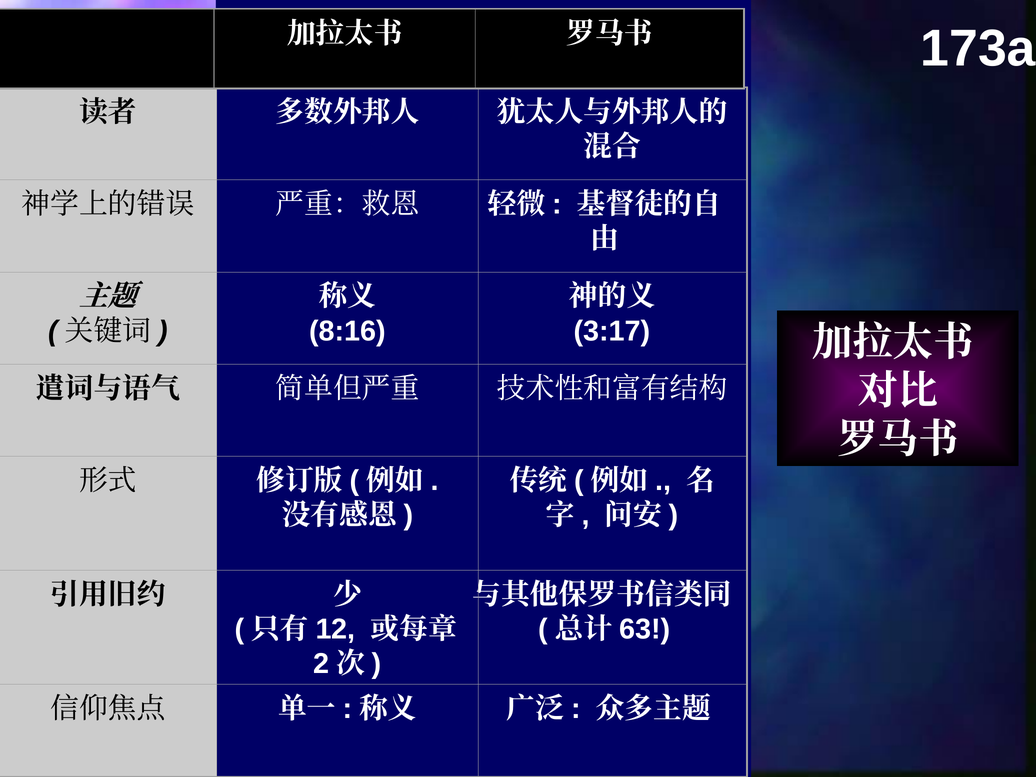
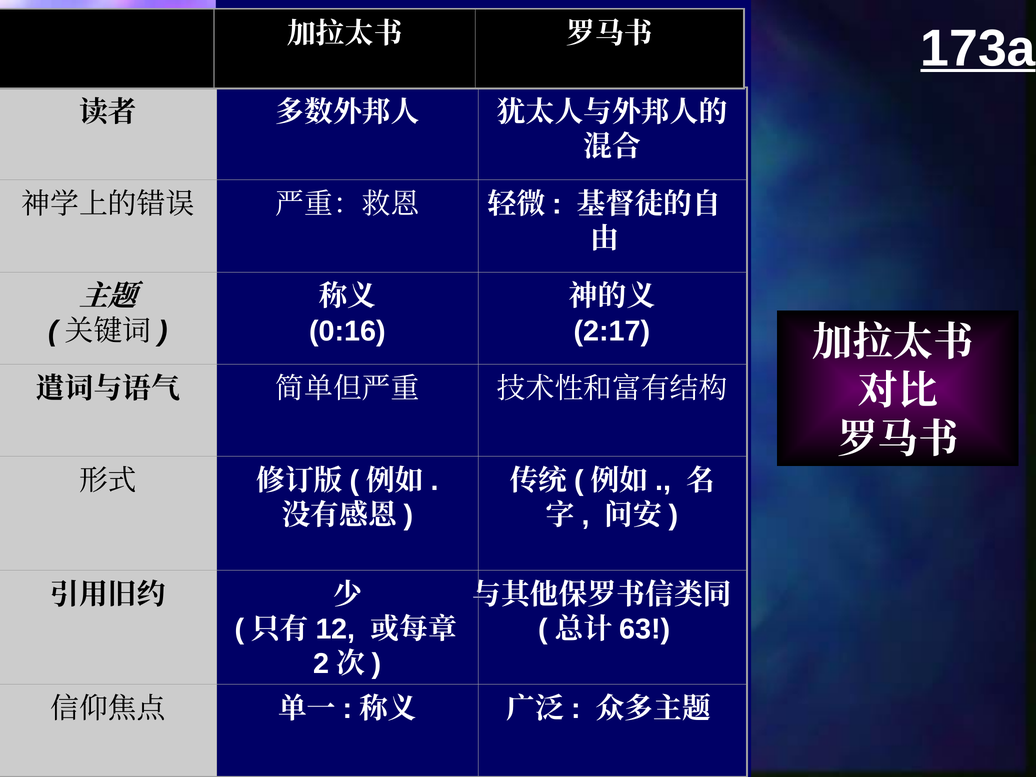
173a underline: none -> present (978, 48)
8:16: 8:16 -> 0:16 (347, 331)
3:17: 3:17 -> 2:17 (612, 331)
